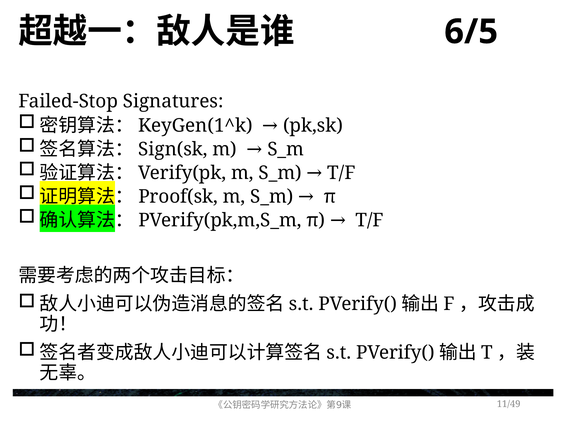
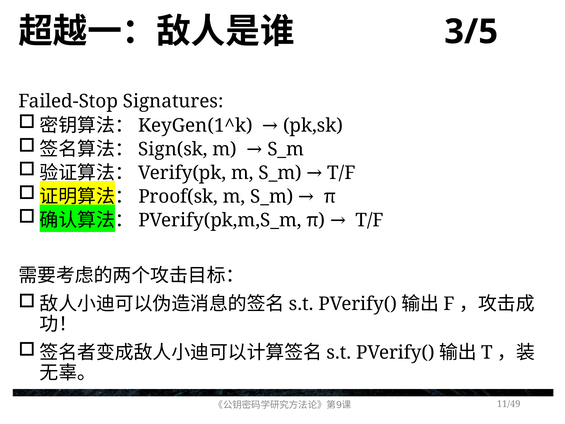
6/5: 6/5 -> 3/5 (471, 32)
